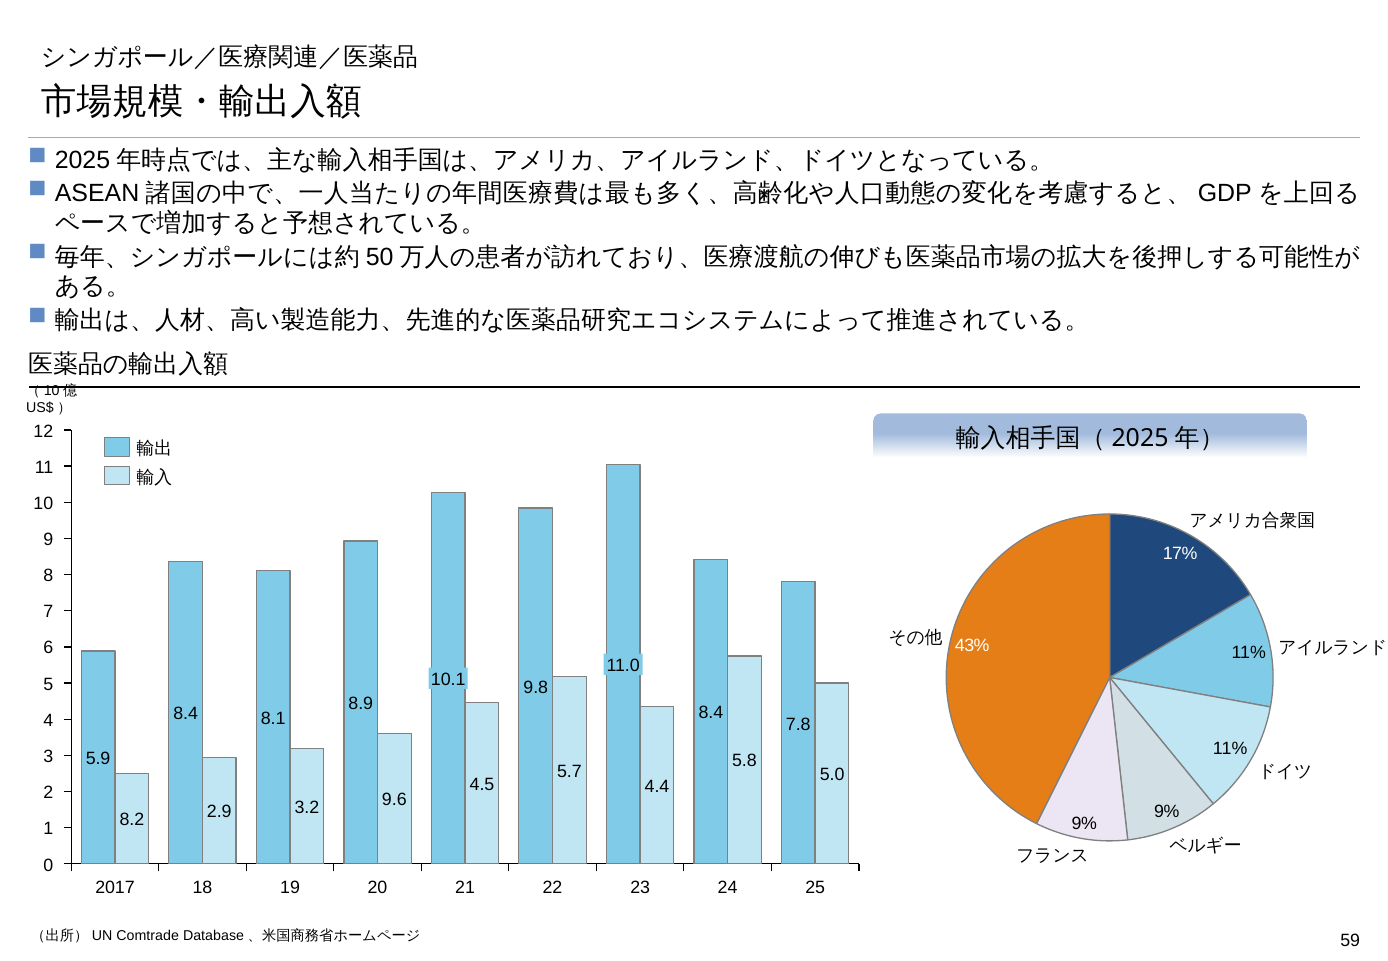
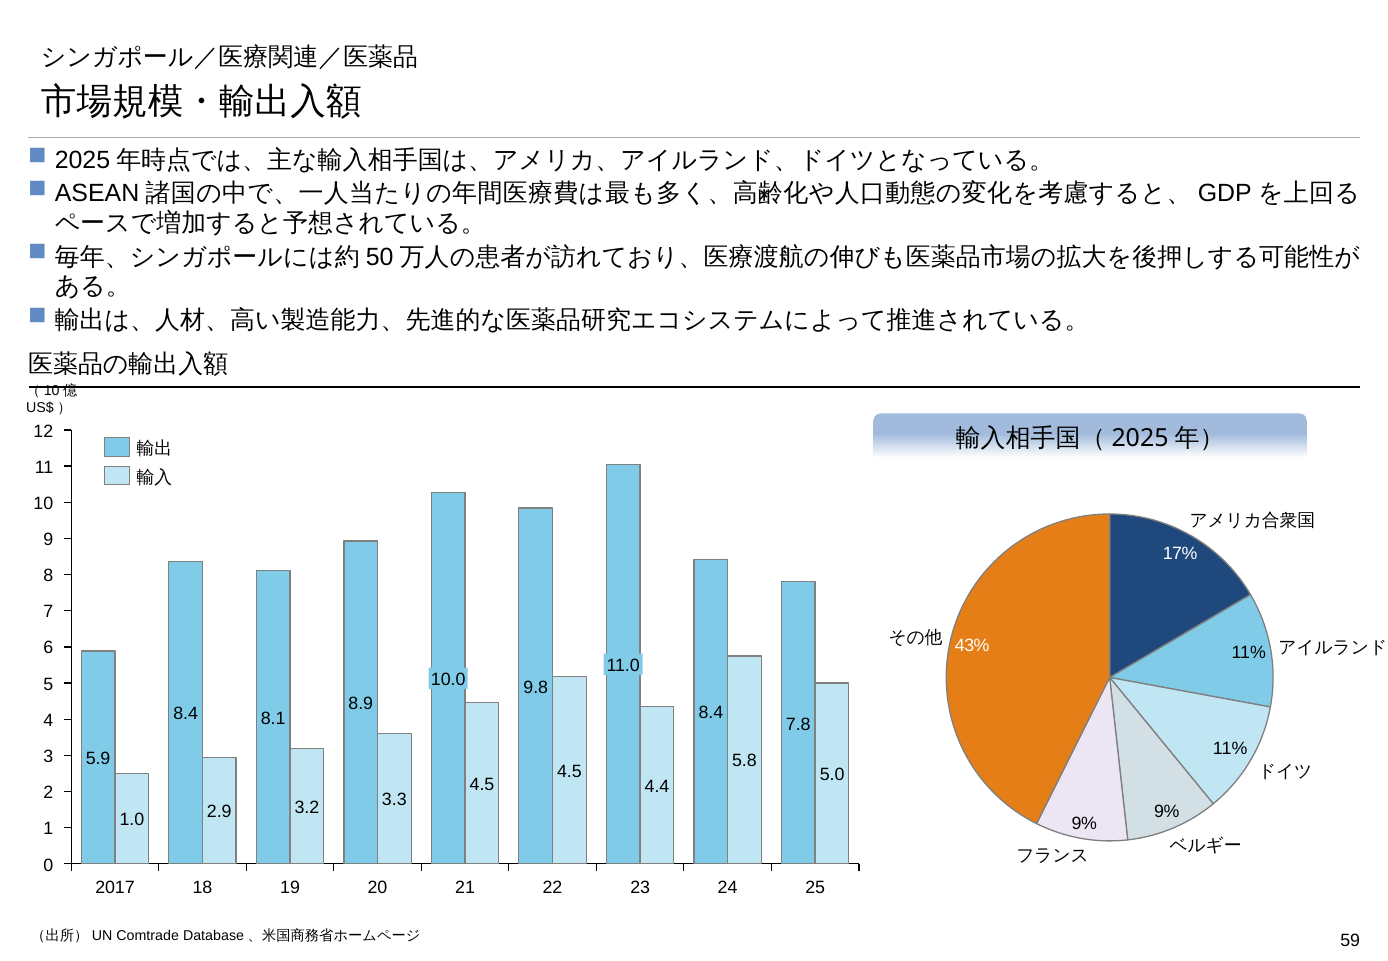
10.1: 10.1 -> 10.0 (448, 679)
5.7: 5.7 -> 4.5 (569, 771)
9.6: 9.6 -> 3.3 (394, 800)
8.2: 8.2 -> 1.0 (132, 820)
